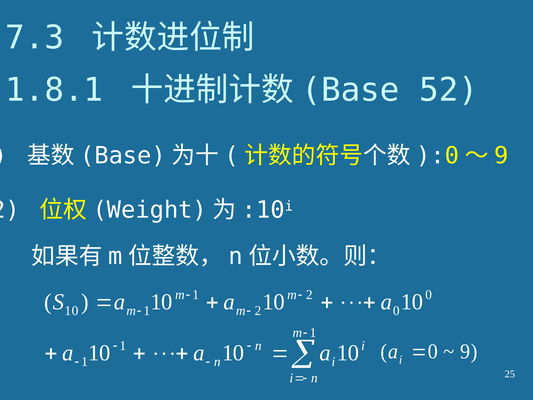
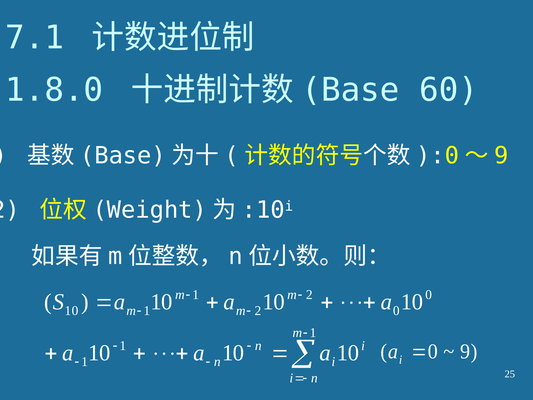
7.3: 7.3 -> 7.1 (35, 38)
1.8.1: 1.8.1 -> 1.8.0 (54, 90)
52: 52 -> 60 (449, 90)
